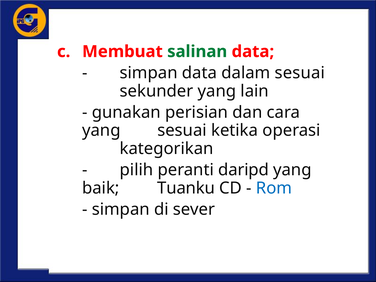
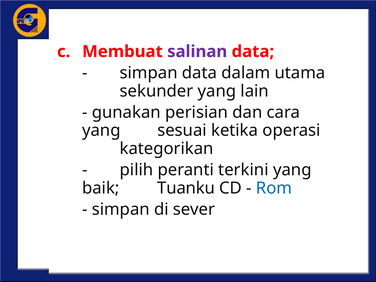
salinan colour: green -> purple (197, 52)
dalam sesuai: sesuai -> utama (300, 73)
daripd: daripd -> terkini (243, 170)
